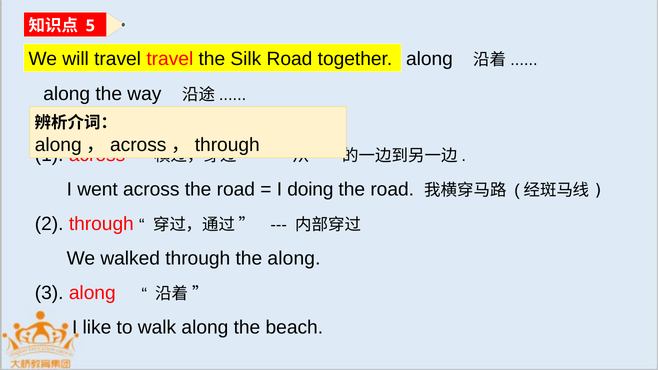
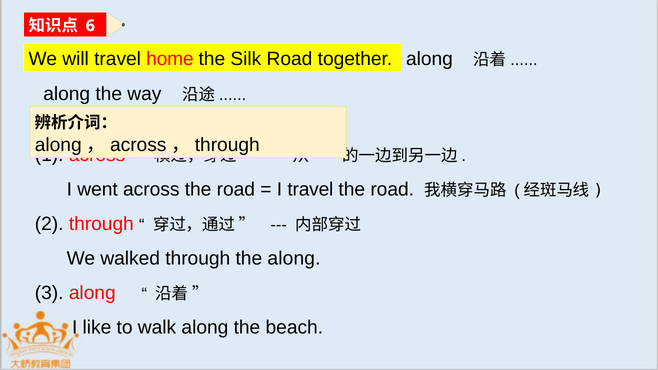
5: 5 -> 6 (90, 26)
travel travel: travel -> home (170, 59)
I doing: doing -> travel (310, 189)
